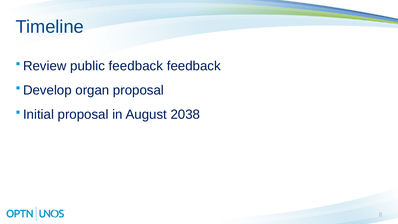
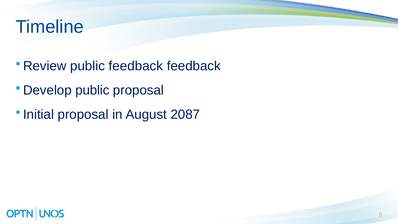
organ: organ -> public (92, 90)
2038: 2038 -> 2087 (185, 115)
